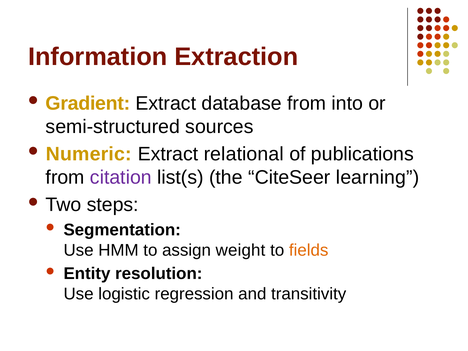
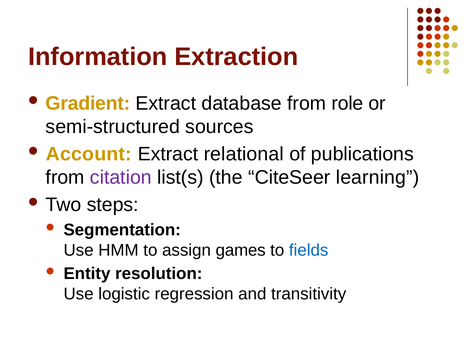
into: into -> role (347, 103)
Numeric: Numeric -> Account (89, 154)
weight: weight -> games (241, 250)
fields colour: orange -> blue (309, 250)
